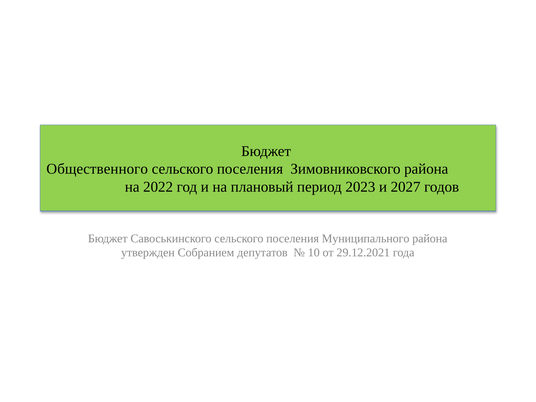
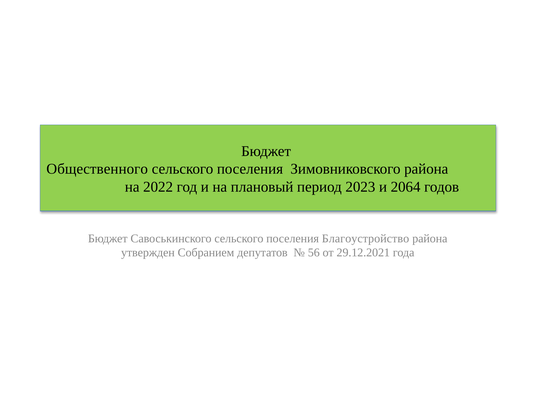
2027: 2027 -> 2064 (406, 187)
Муниципального: Муниципального -> Благоустройство (366, 238)
10: 10 -> 56 (314, 253)
